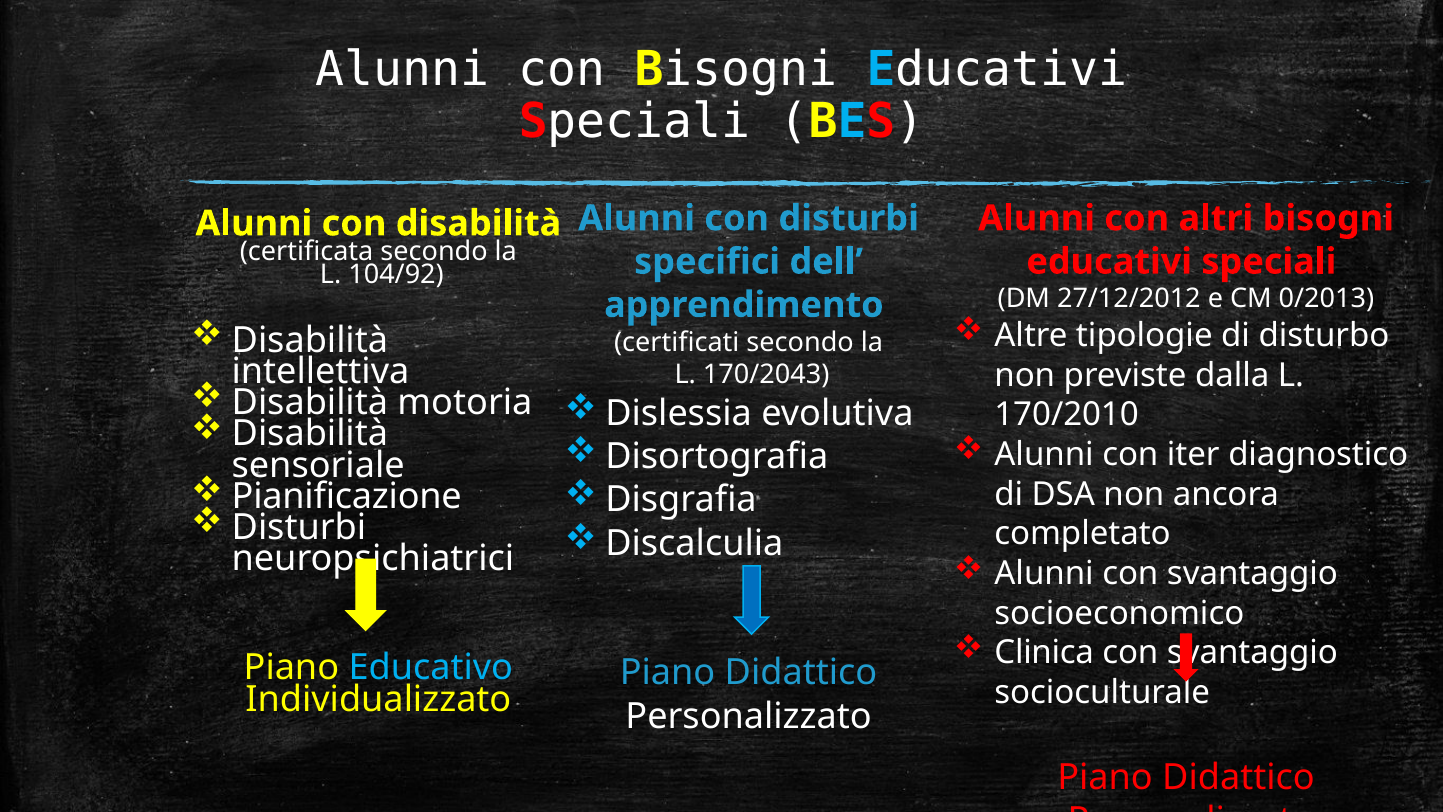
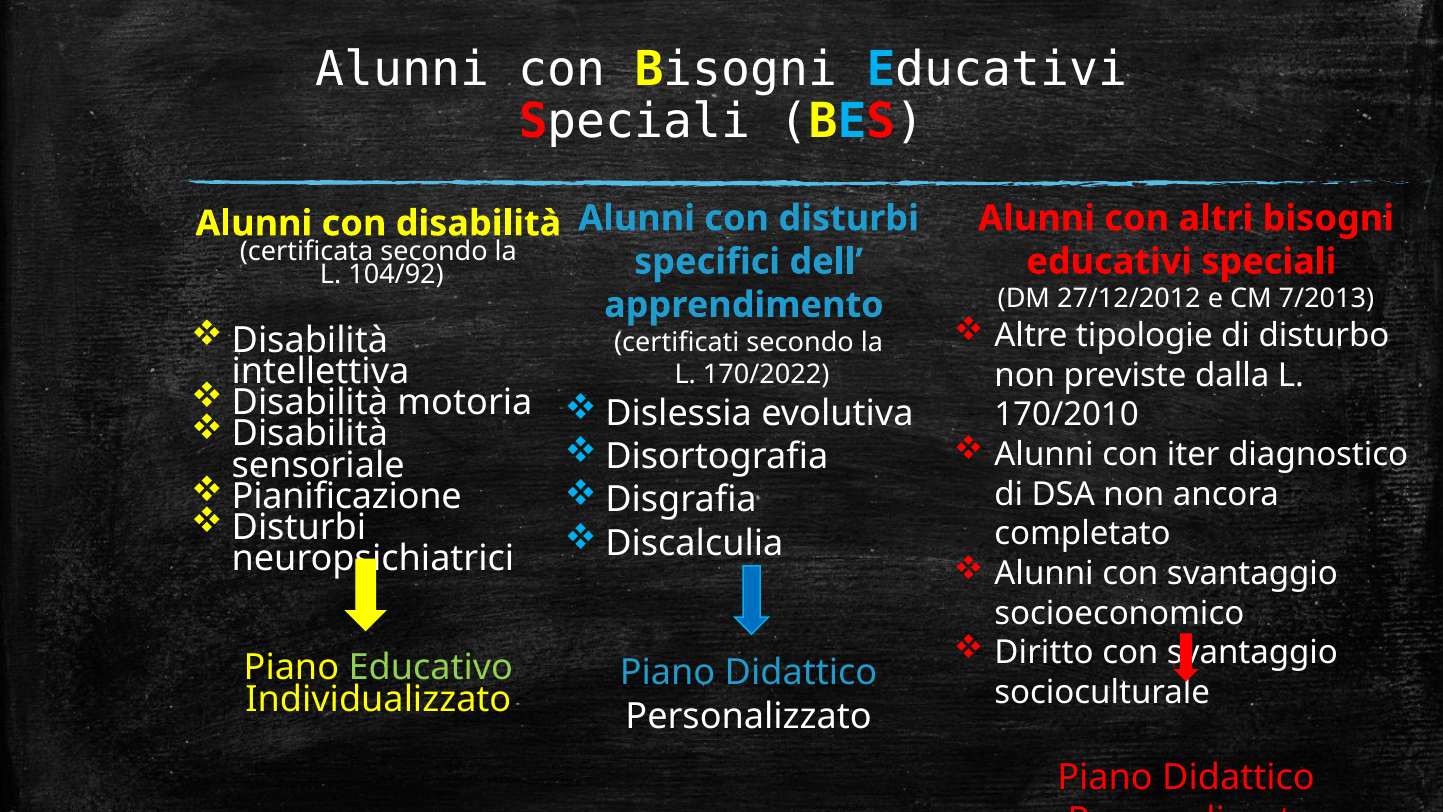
0/2013: 0/2013 -> 7/2013 (1326, 299)
170/2043: 170/2043 -> 170/2022 (766, 375)
Clinica: Clinica -> Diritto (1044, 653)
Educativo colour: light blue -> light green (431, 668)
